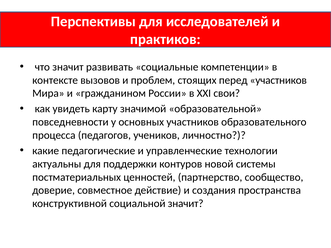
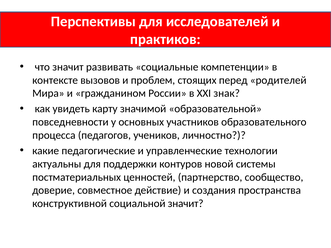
перед участников: участников -> родителей (278, 80)
свои: свои -> знак (227, 93)
